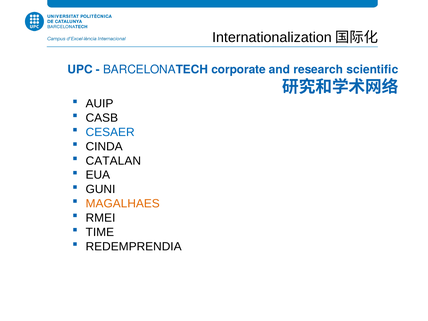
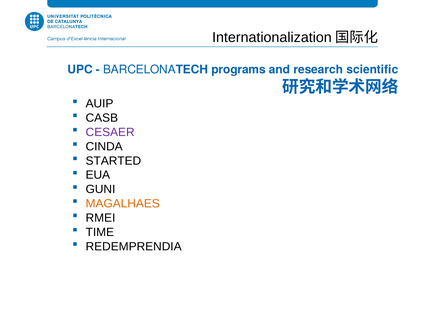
corporate: corporate -> programs (239, 69)
CESAER colour: blue -> purple (110, 132)
CATALAN: CATALAN -> STARTED (113, 161)
